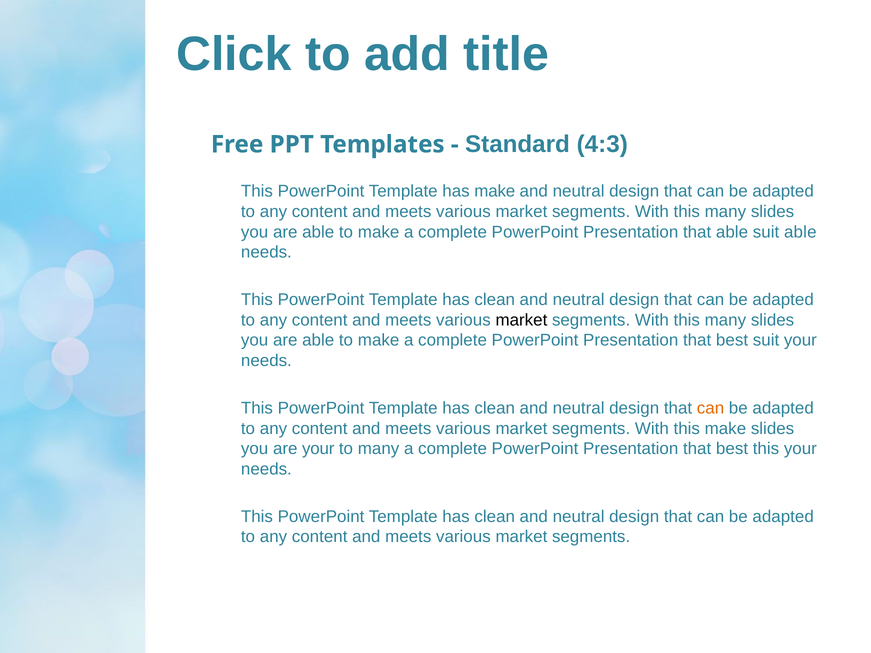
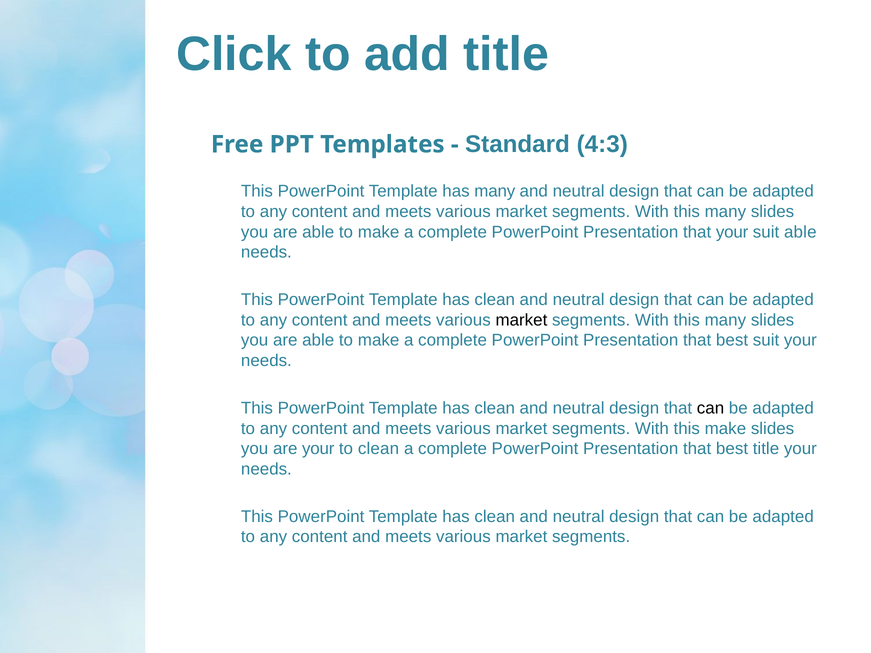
has make: make -> many (495, 191)
that able: able -> your (732, 232)
can colour: orange -> black (711, 408)
to many: many -> clean (378, 449)
best this: this -> title (766, 449)
